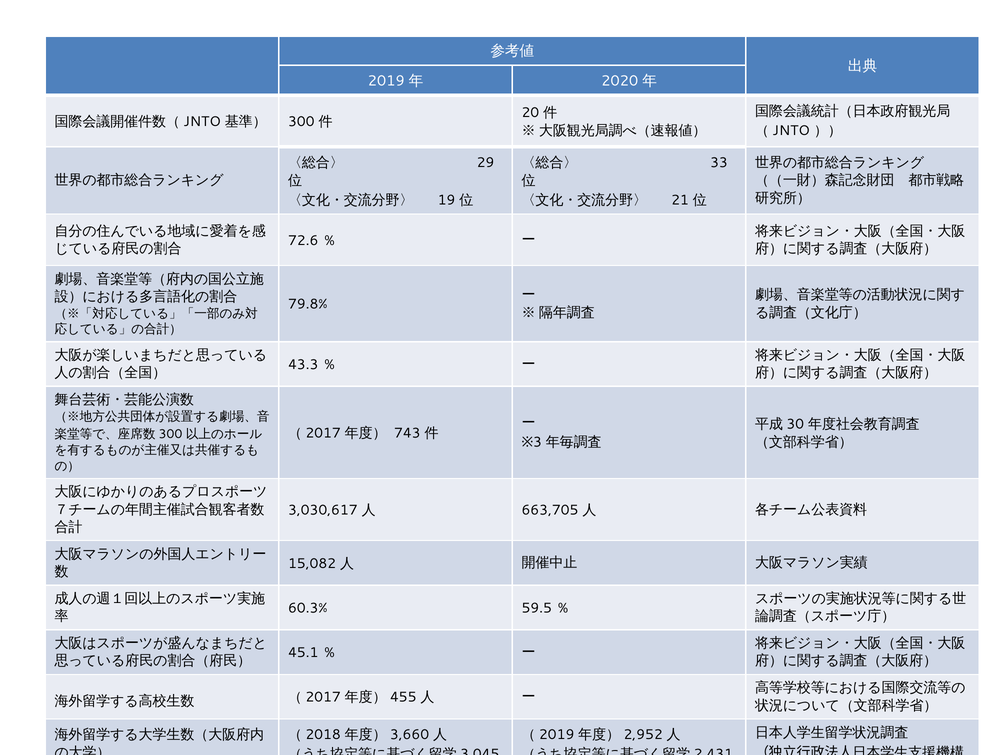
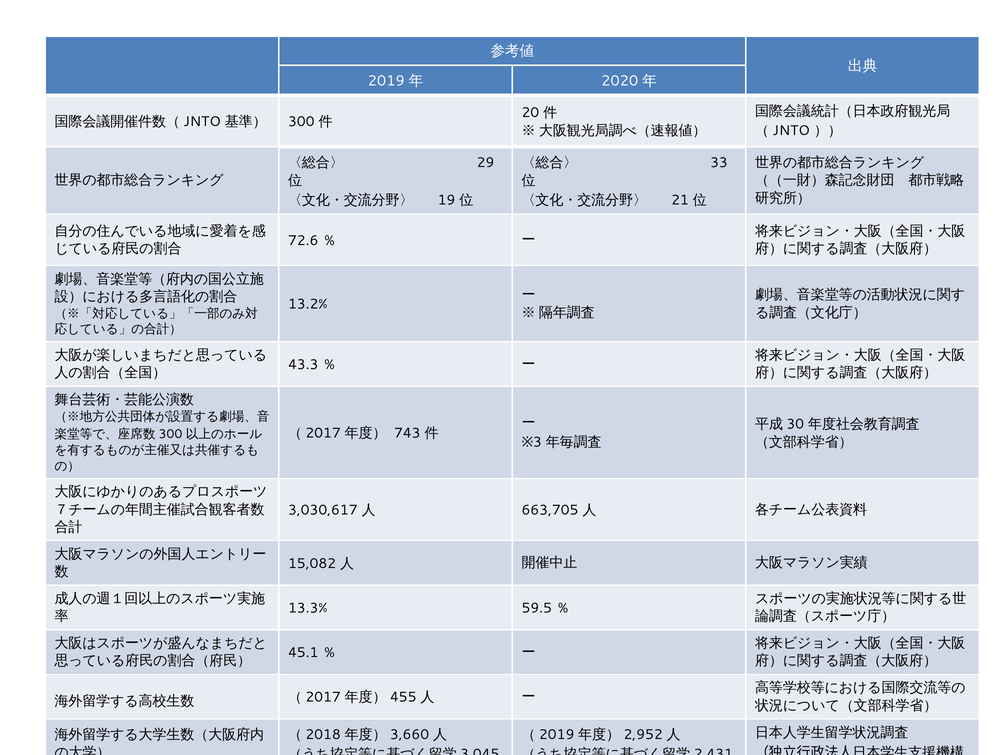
79.8%: 79.8% -> 13.2% (308, 304)
60.3%: 60.3% -> 13.3% (308, 608)
